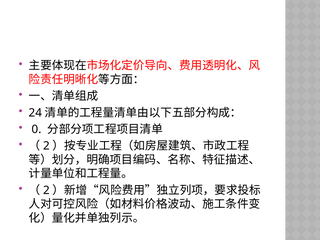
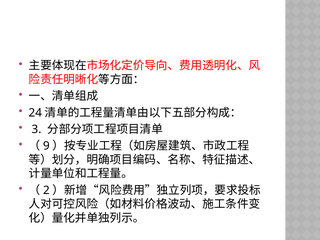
0: 0 -> 3 (37, 129)
2: 2 -> 9 (46, 146)
